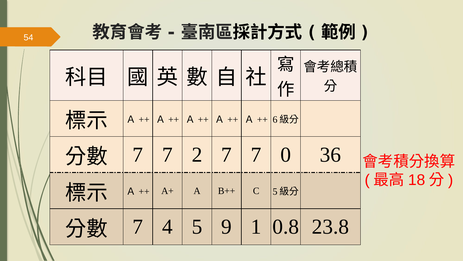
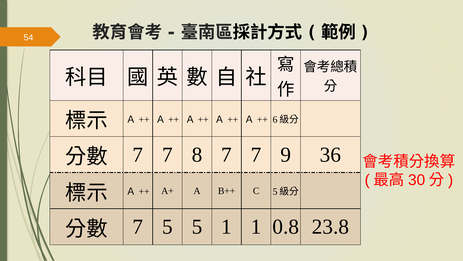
2: 2 -> 8 (197, 155)
0: 0 -> 9 (286, 155)
18: 18 -> 30 (417, 180)
7 4: 4 -> 5 (167, 226)
5 9: 9 -> 1 (227, 226)
